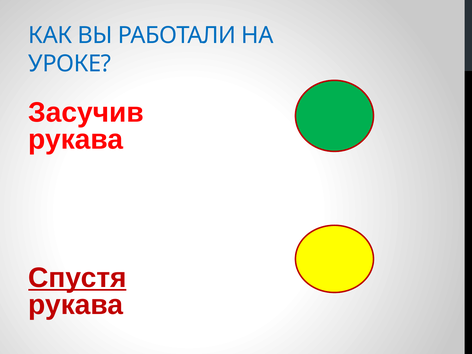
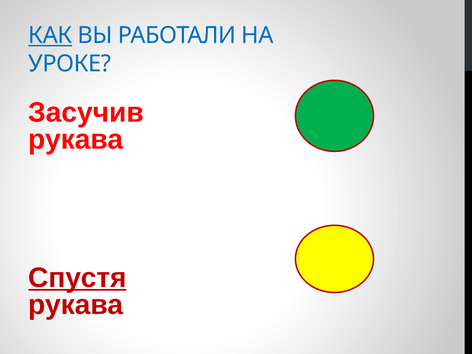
КАК underline: none -> present (50, 35)
